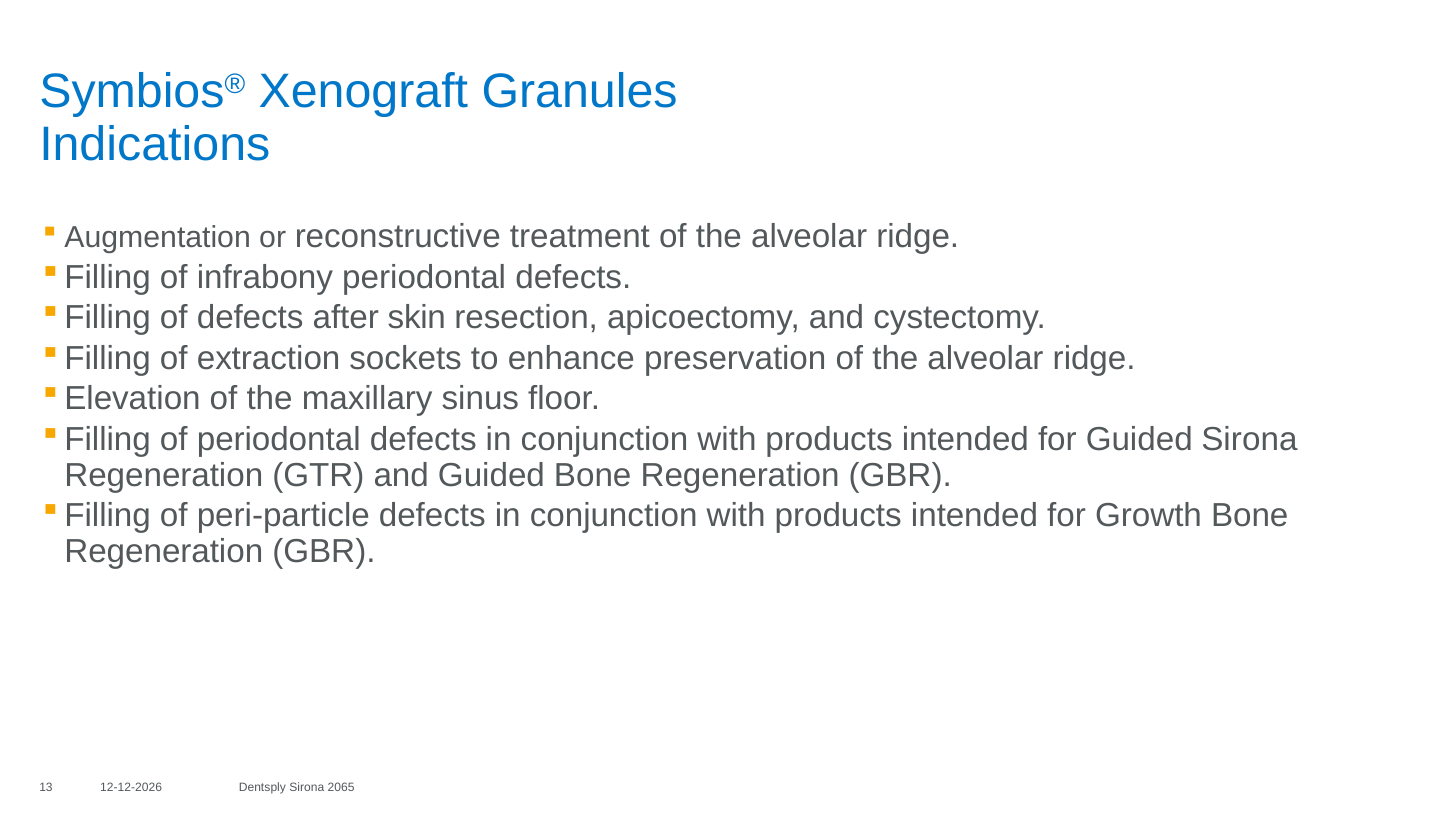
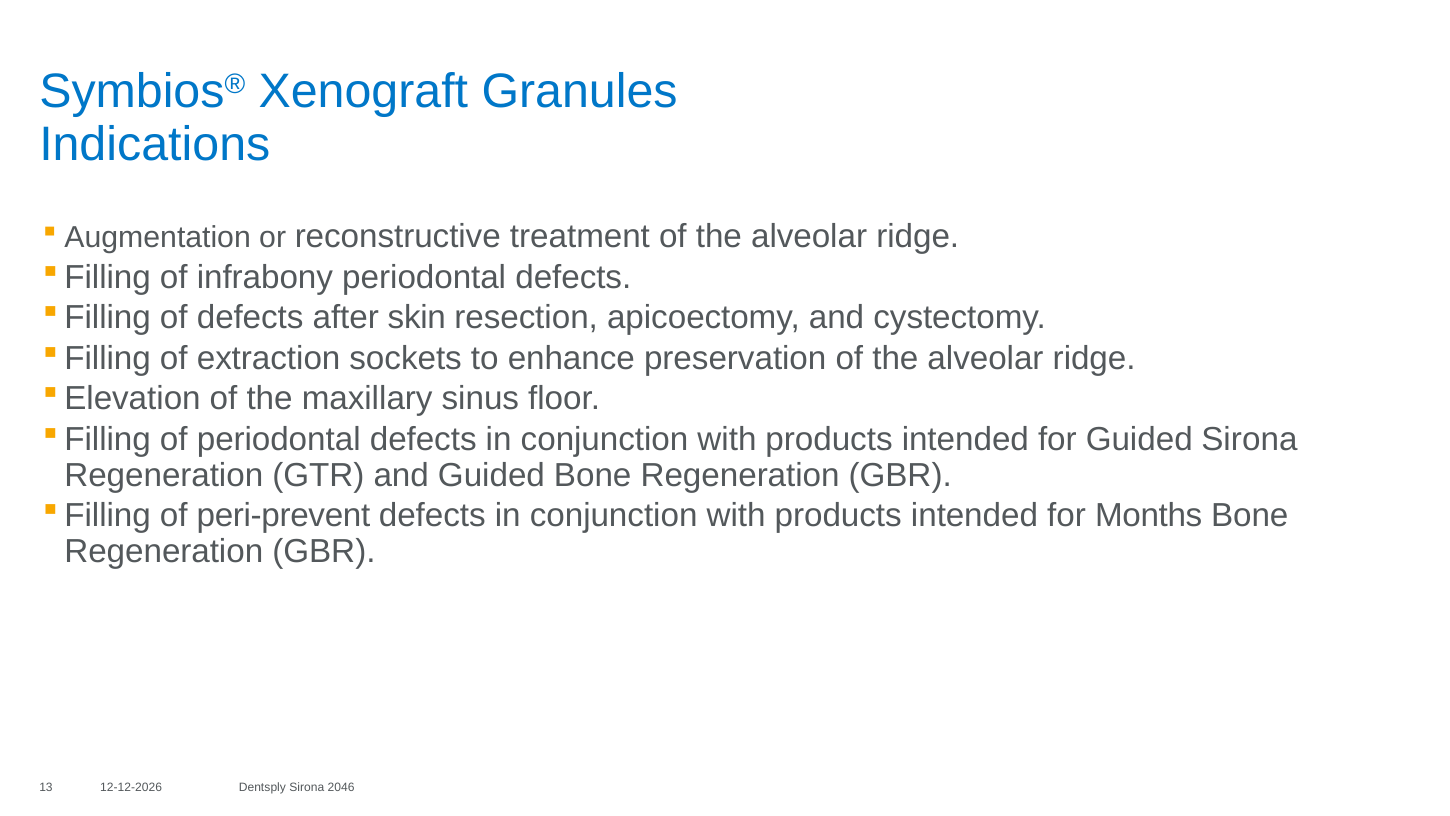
peri-particle: peri-particle -> peri-prevent (283, 515)
Growth: Growth -> Months (1149, 515)
2065: 2065 -> 2046 (341, 787)
